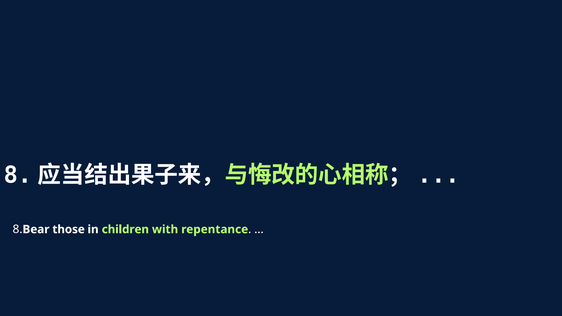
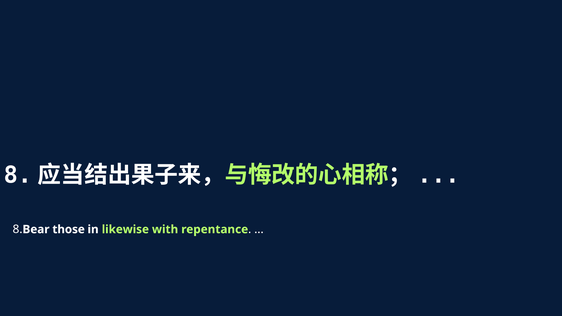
children: children -> likewise (125, 229)
